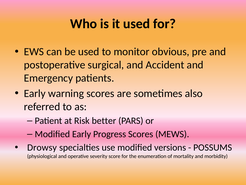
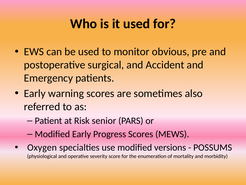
better: better -> senior (104, 120)
Drowsy: Drowsy -> Oxygen (42, 147)
